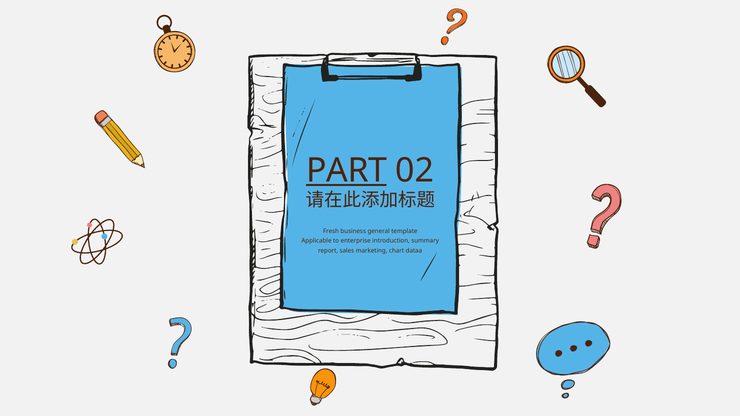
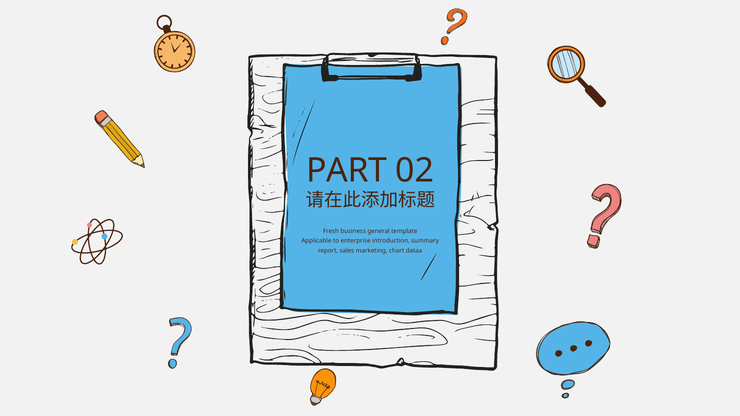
PART underline: present -> none (347, 171)
